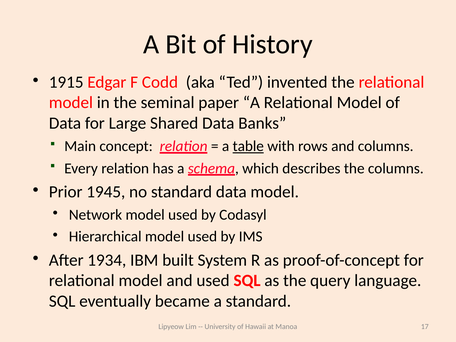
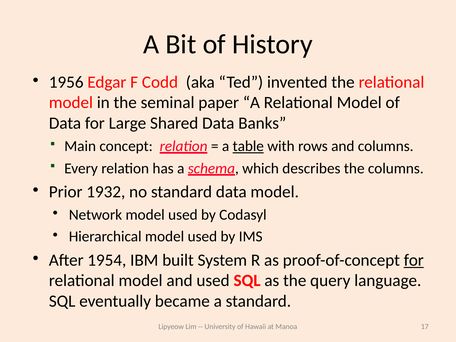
1915: 1915 -> 1956 (66, 82)
1945: 1945 -> 1932 (106, 192)
1934: 1934 -> 1954 (107, 260)
for underline: none -> present (414, 260)
